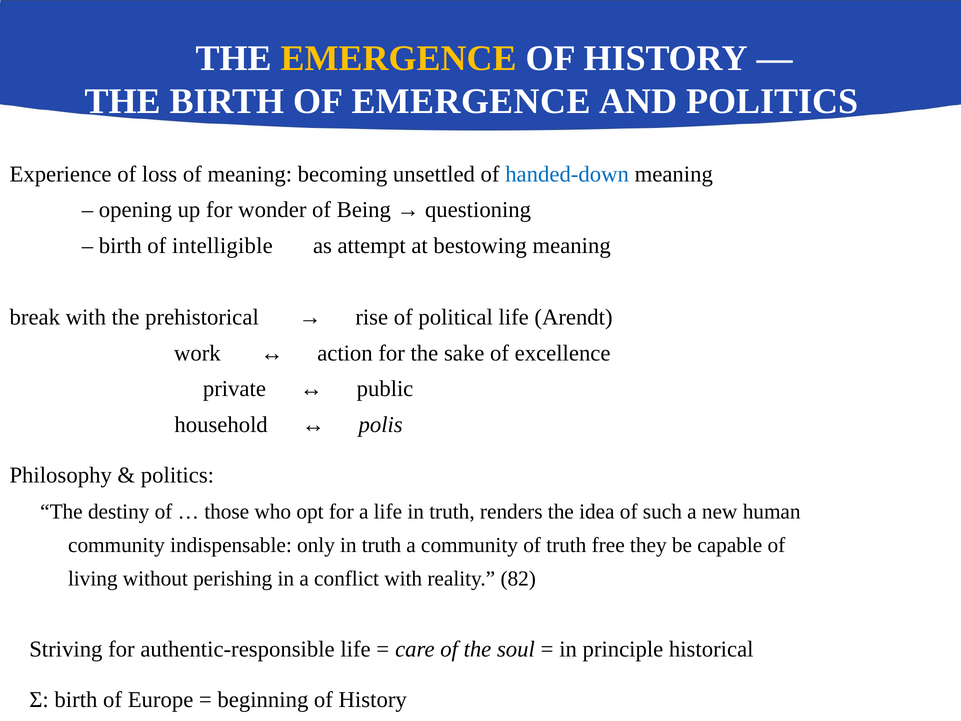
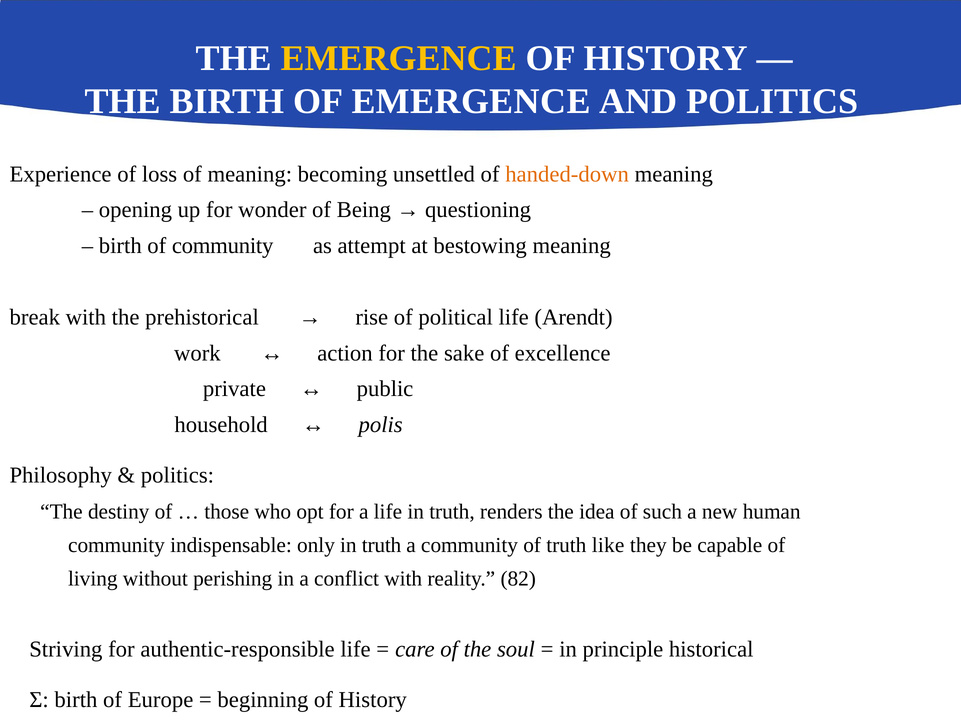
handed-down colour: blue -> orange (567, 174)
of intelligible: intelligible -> community (223, 246)
free: free -> like (608, 545)
